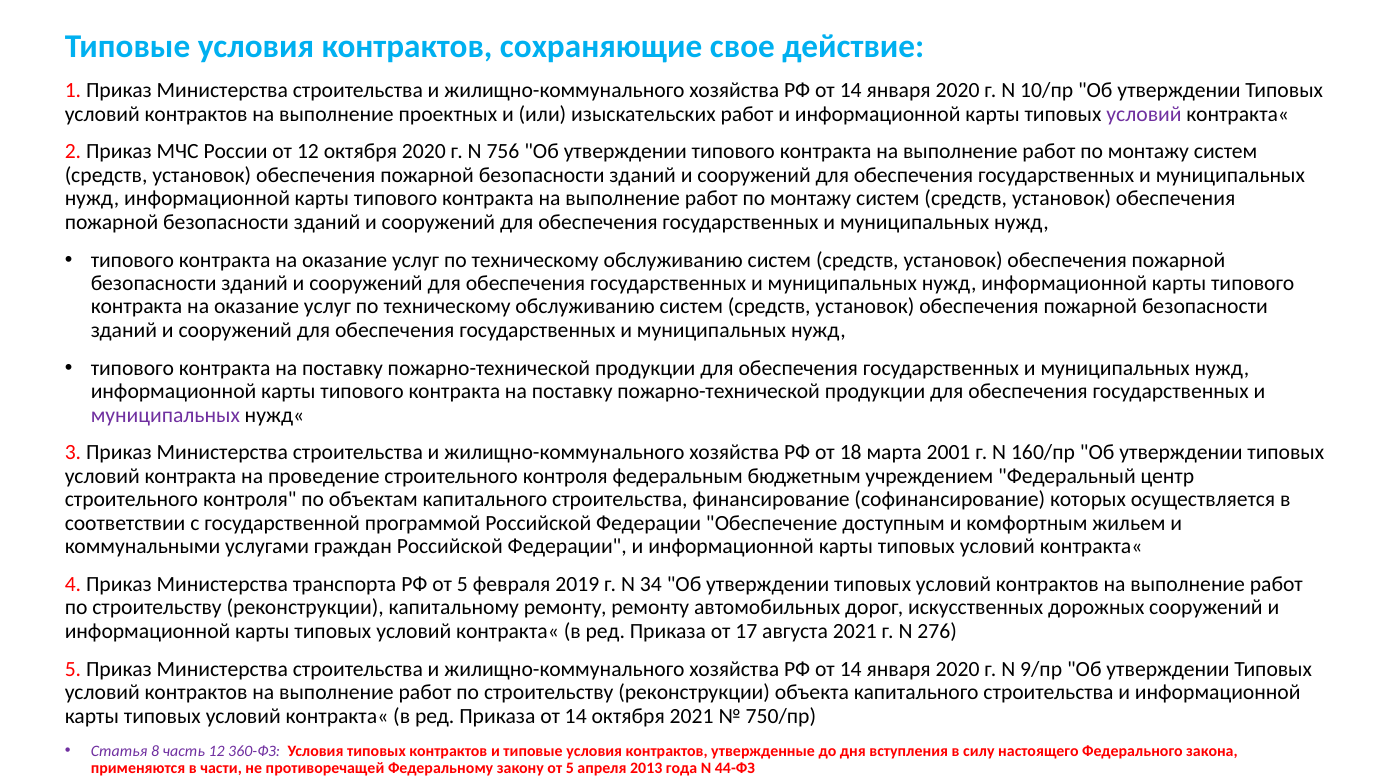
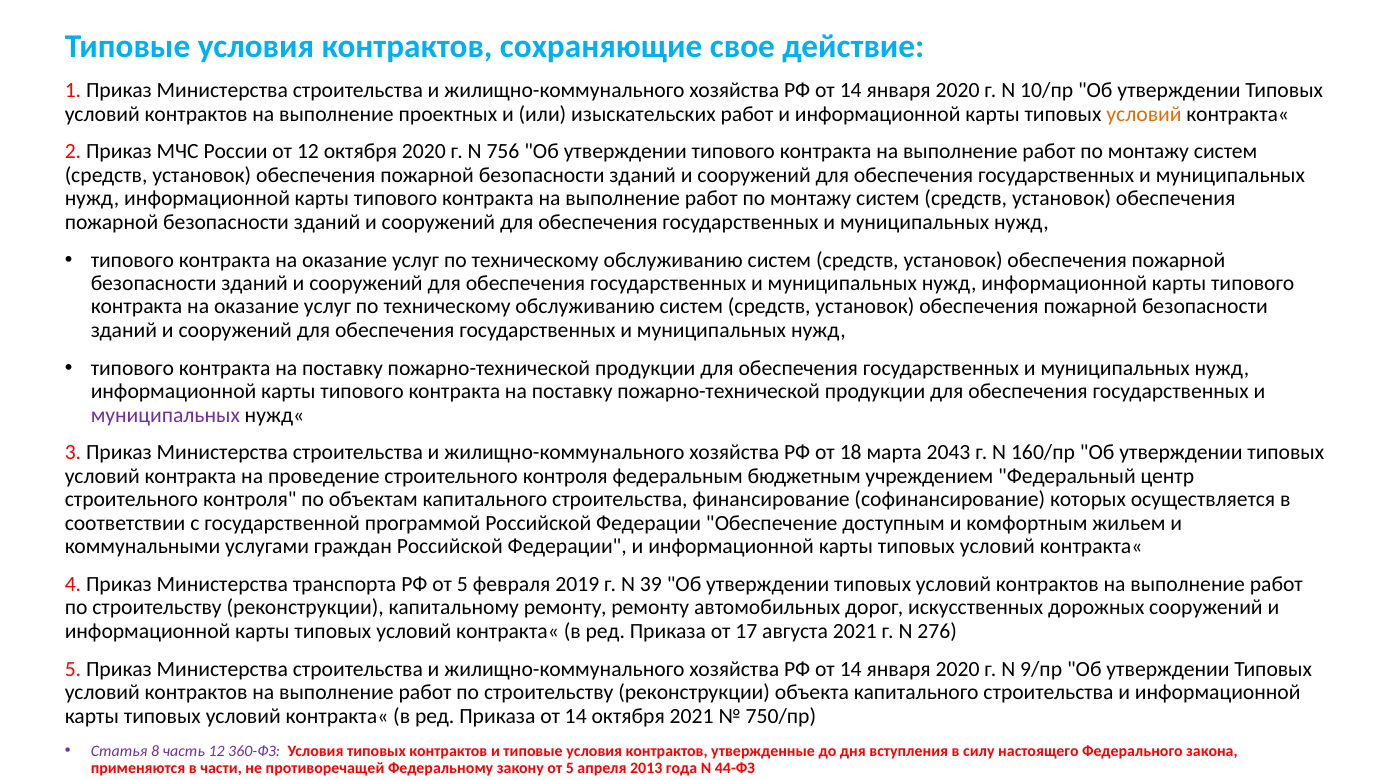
условий colour: purple -> orange (1144, 114)
2001: 2001 -> 2043 (949, 453)
34: 34 -> 39 (651, 585)
